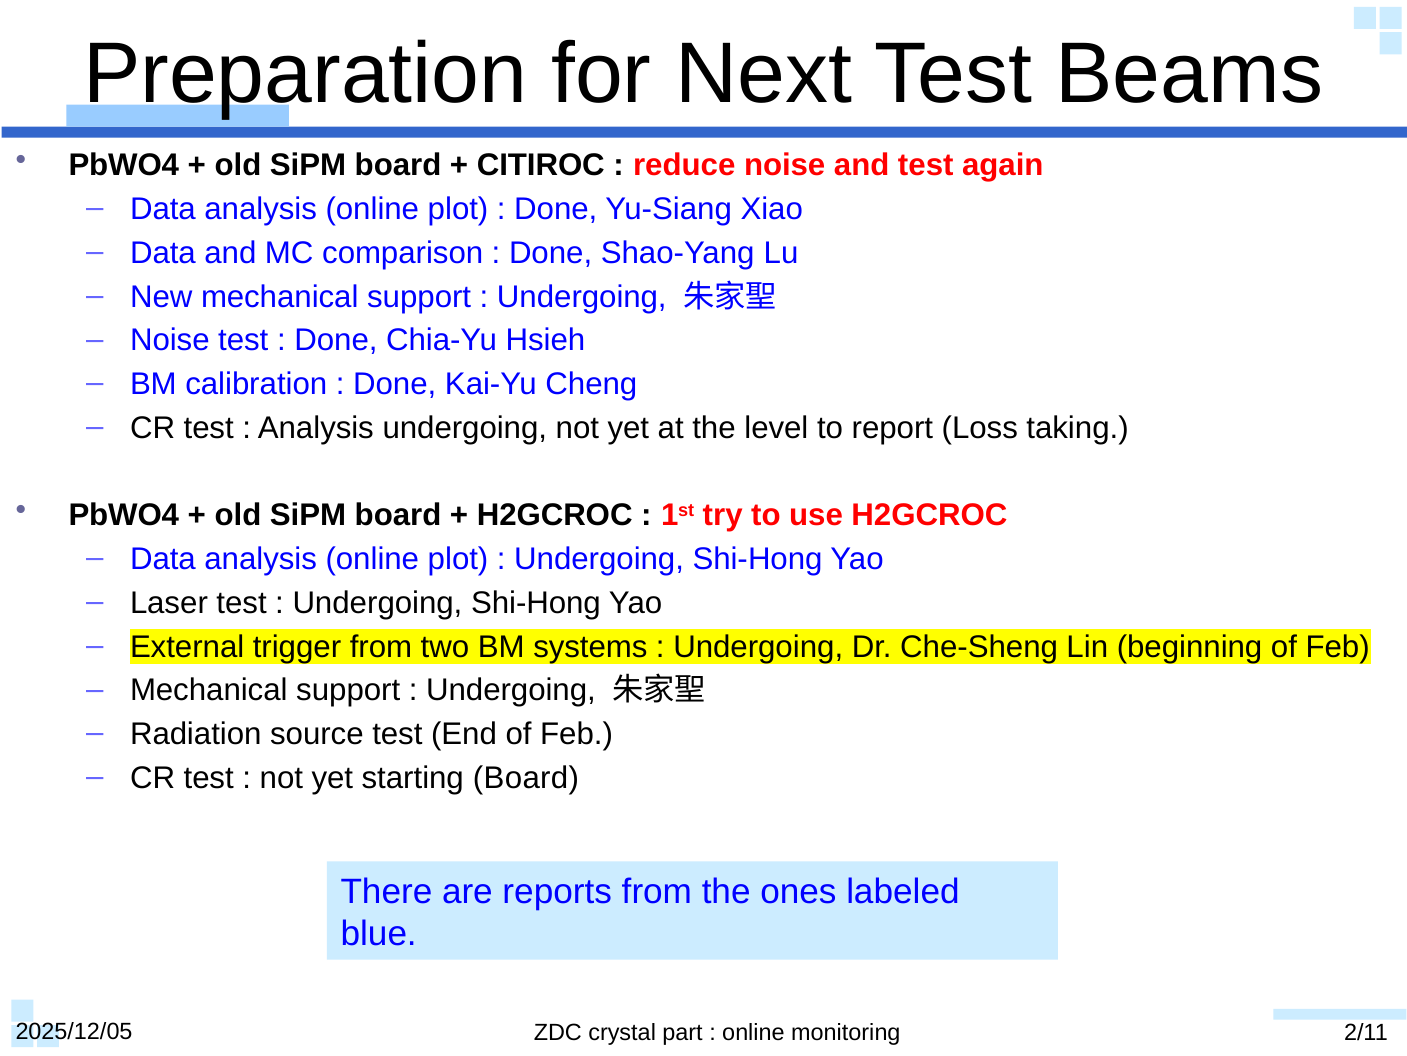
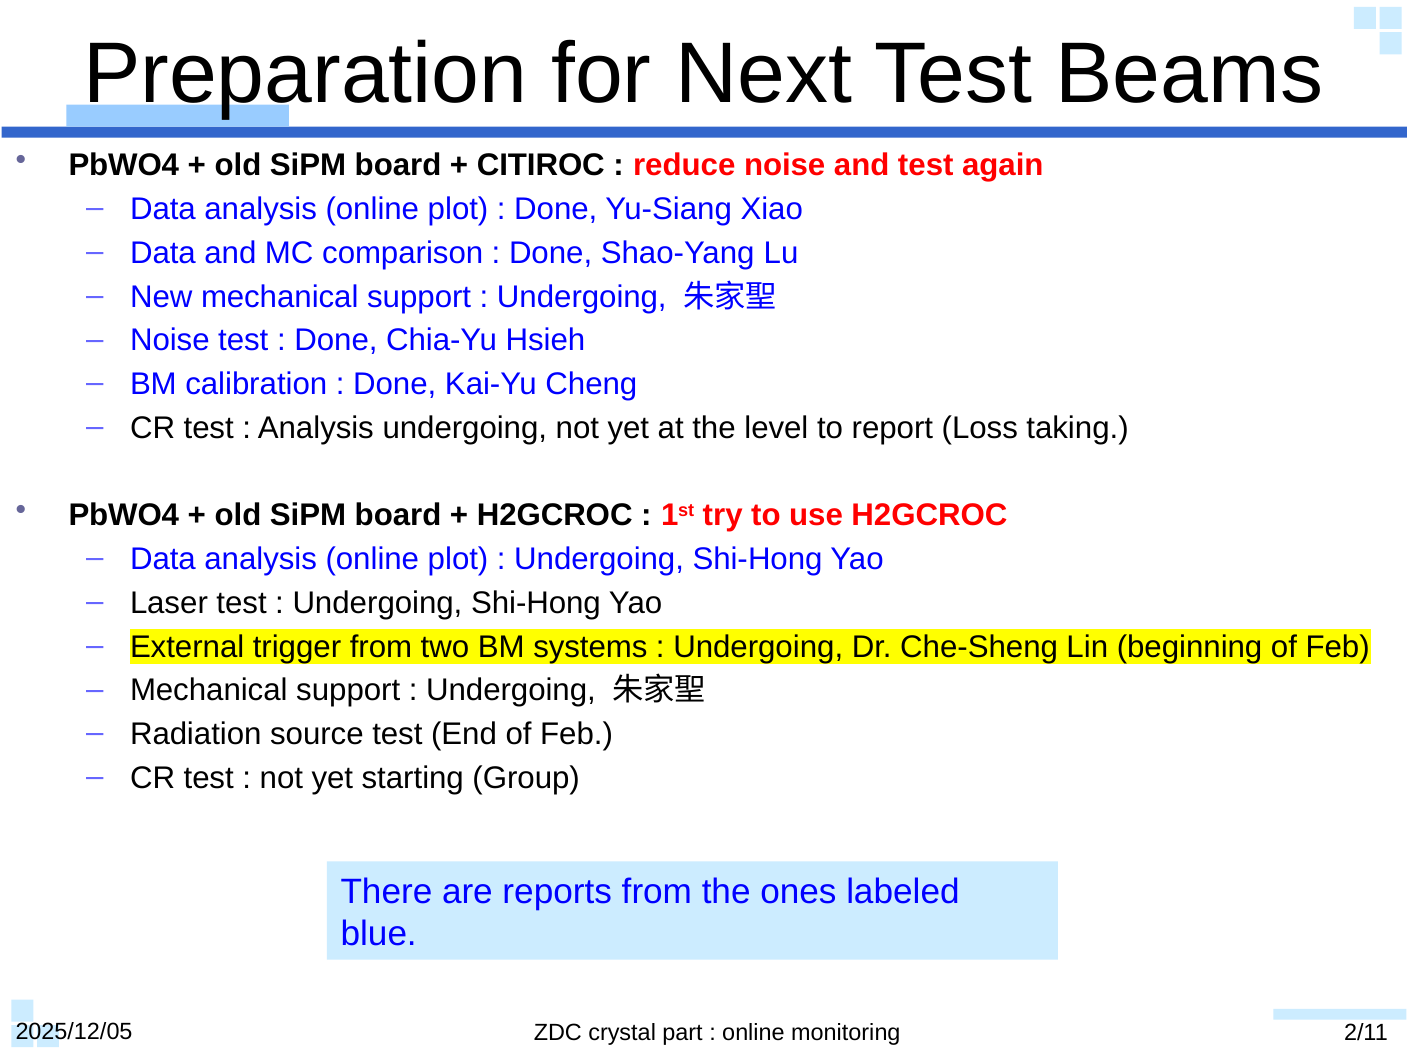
starting Board: Board -> Group (526, 777)
